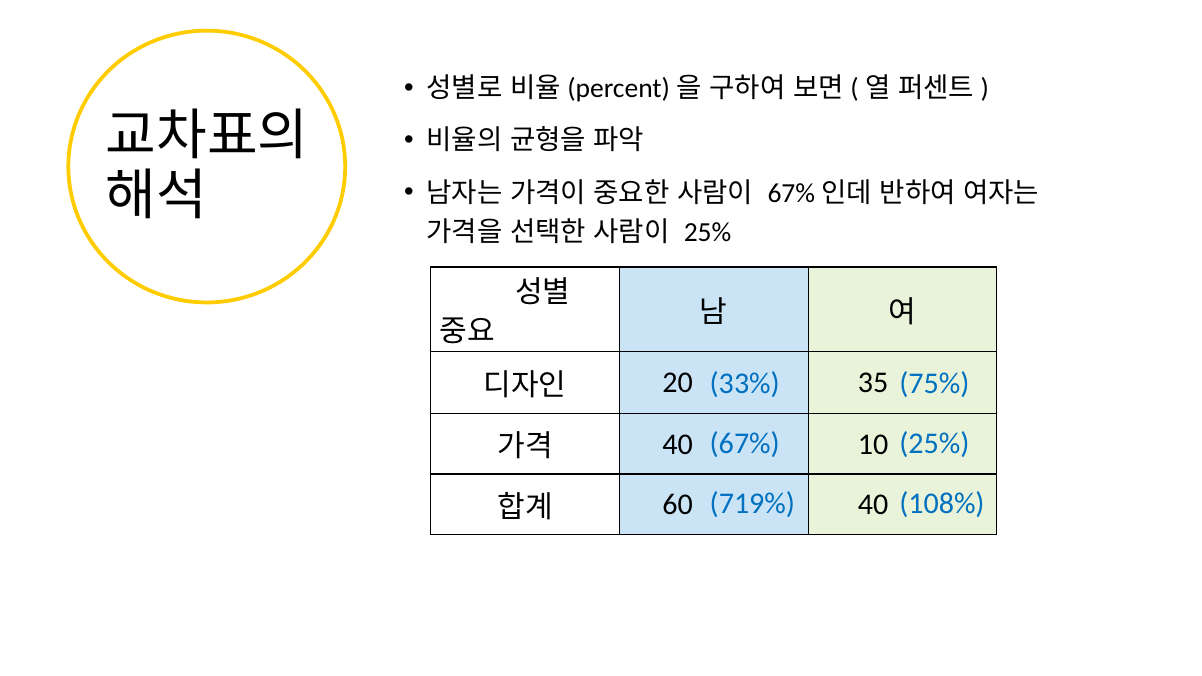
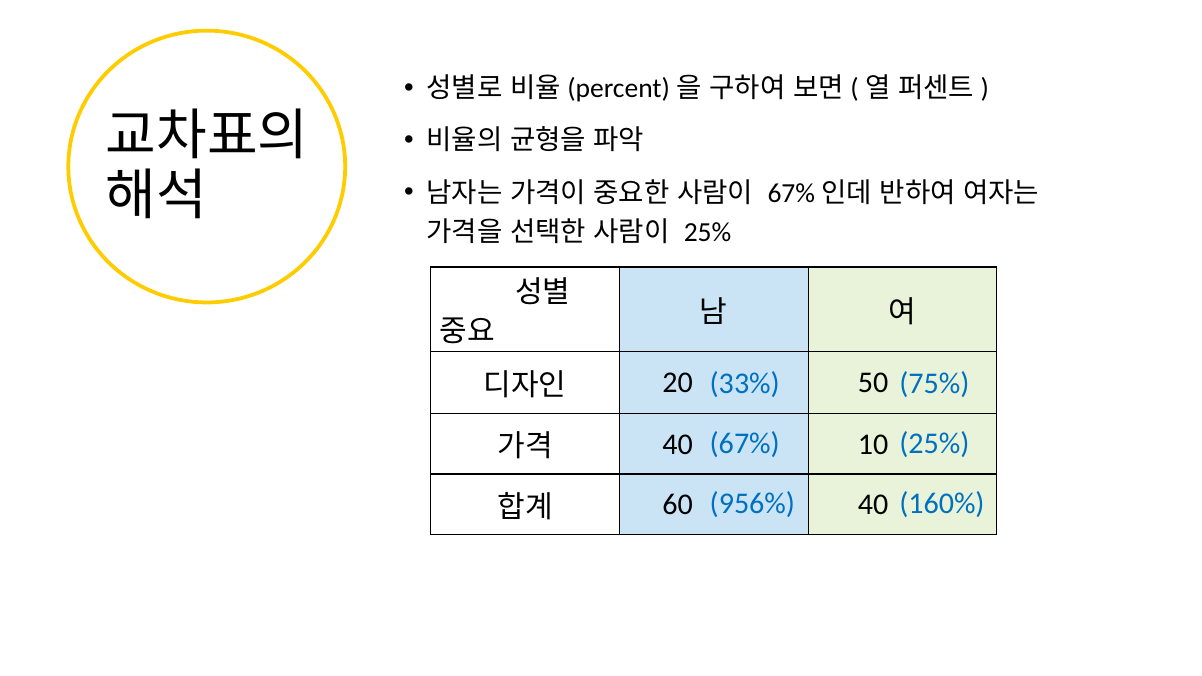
35: 35 -> 50 (873, 383)
719%: 719% -> 956% (752, 504)
108%: 108% -> 160% (942, 504)
